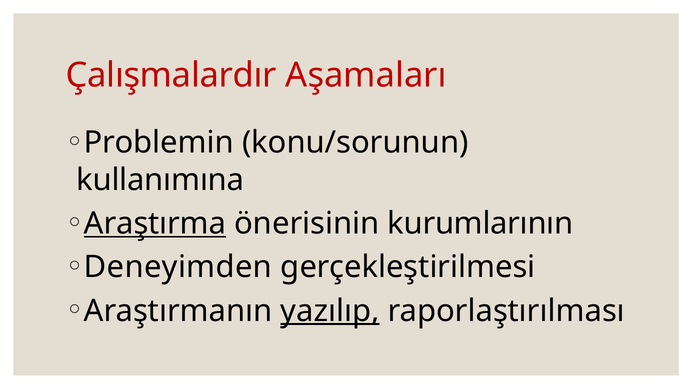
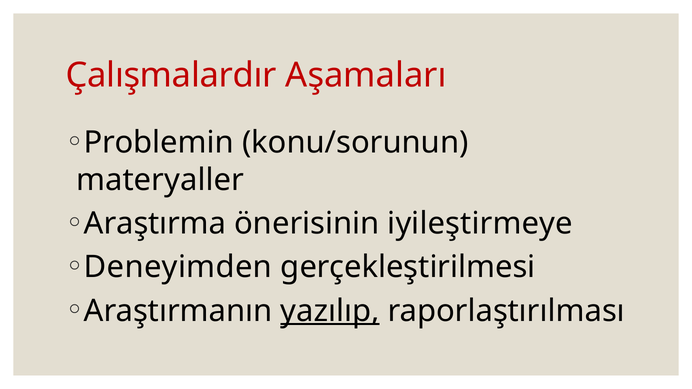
kullanımına: kullanımına -> materyaller (160, 180)
Araştırma underline: present -> none (155, 224)
kurumlarının: kurumlarının -> iyileştirmeye (480, 224)
